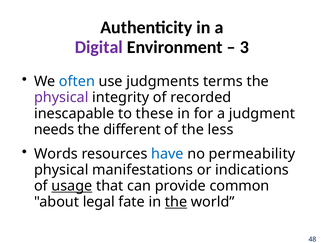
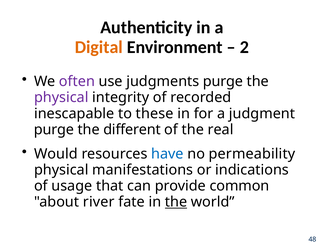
Digital colour: purple -> orange (99, 47)
3: 3 -> 2 (244, 47)
often colour: blue -> purple (77, 81)
judgments terms: terms -> purge (223, 81)
needs: needs -> purge (54, 130)
less: less -> real (221, 130)
Words: Words -> Would (56, 154)
usage underline: present -> none (72, 186)
legal: legal -> river (99, 202)
